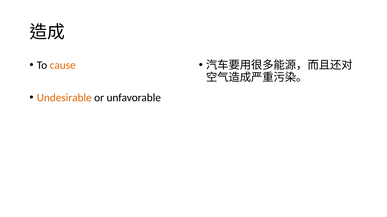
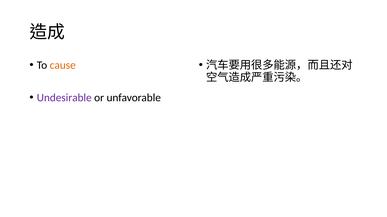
Undesirable colour: orange -> purple (64, 98)
